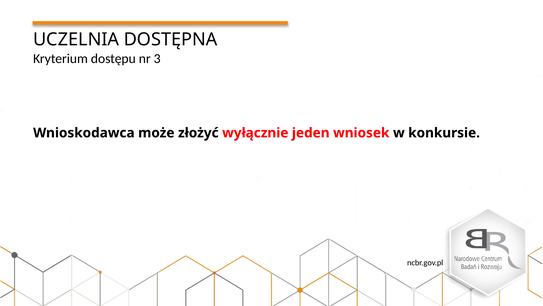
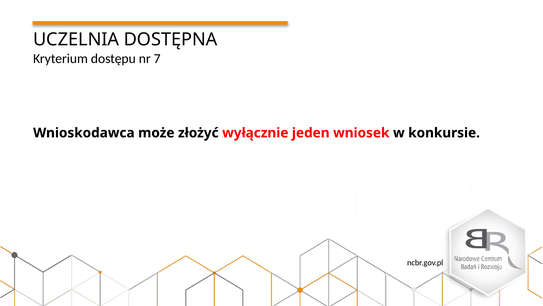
3: 3 -> 7 (157, 59)
